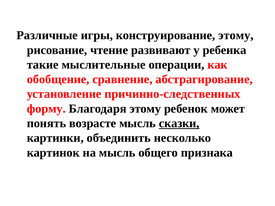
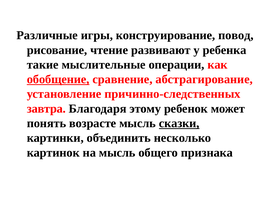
конструирование этому: этому -> повод (236, 35)
обобщение underline: none -> present (58, 79)
форму: форму -> завтра (46, 109)
